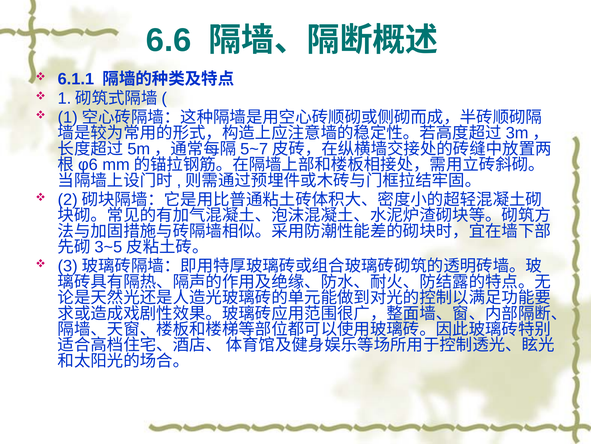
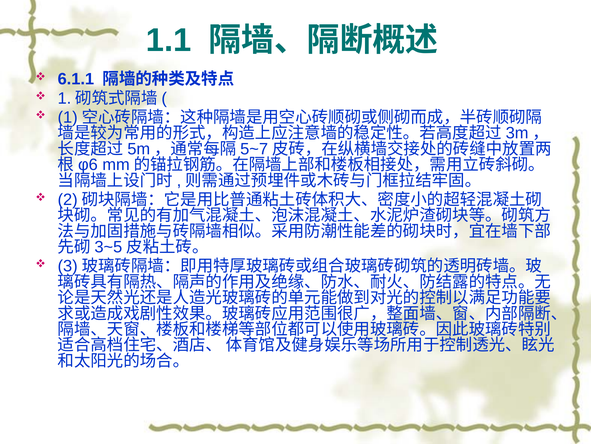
6.6: 6.6 -> 1.1 (169, 40)
